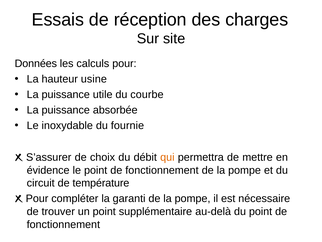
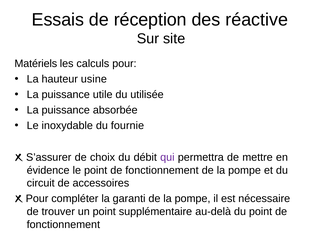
charges: charges -> réactive (257, 20)
Données: Données -> Matériels (36, 64)
courbe: courbe -> utilisée (147, 94)
qui colour: orange -> purple (167, 157)
température: température -> accessoires (101, 183)
